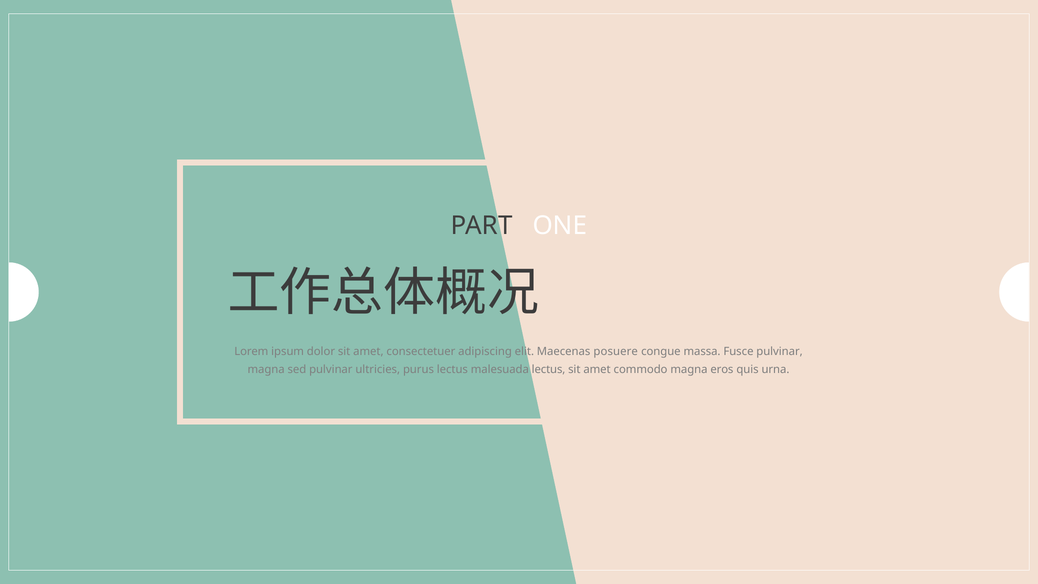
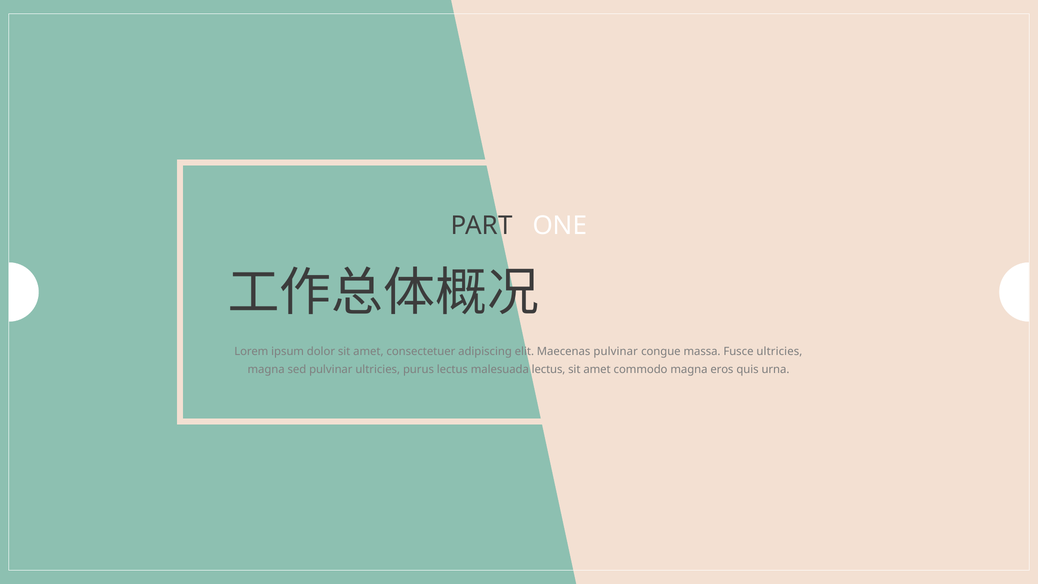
Maecenas posuere: posuere -> pulvinar (616, 352)
Fusce pulvinar: pulvinar -> ultricies (779, 352)
